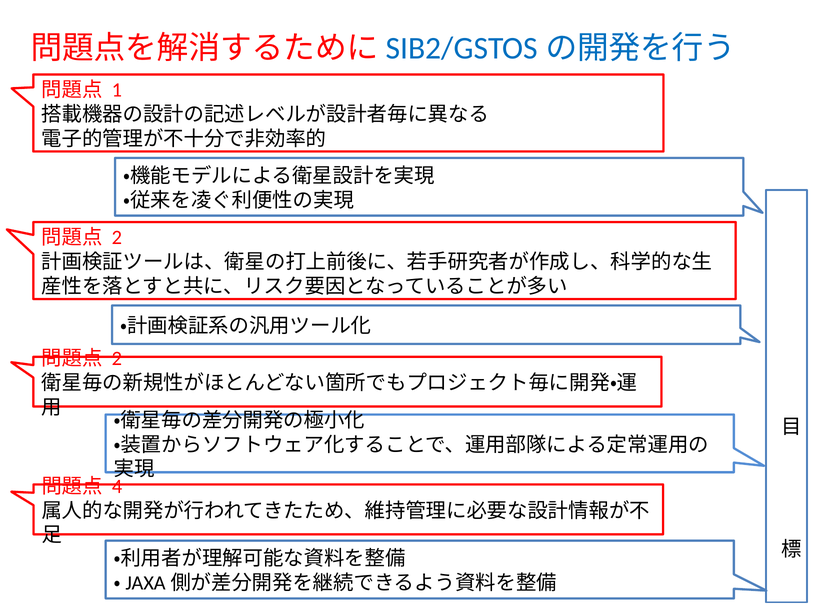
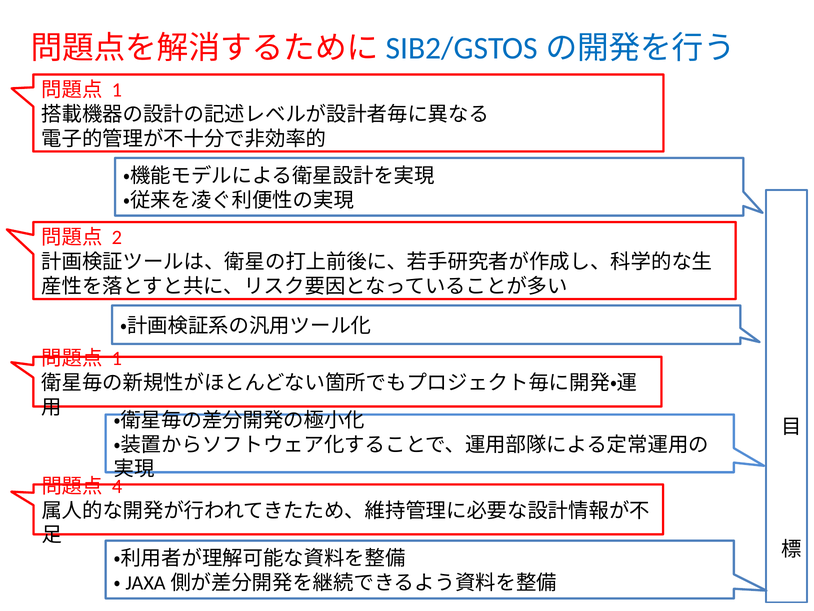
2: 2 -> 1 (117, 358)
